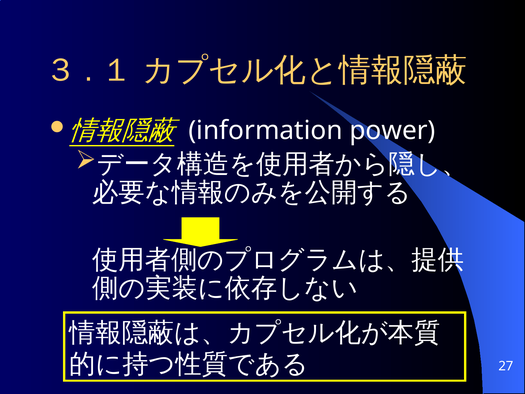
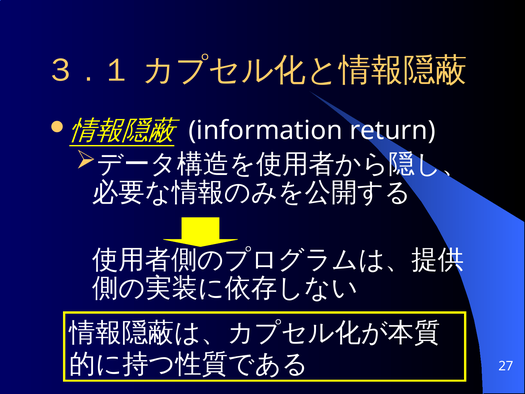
power: power -> return (392, 130)
